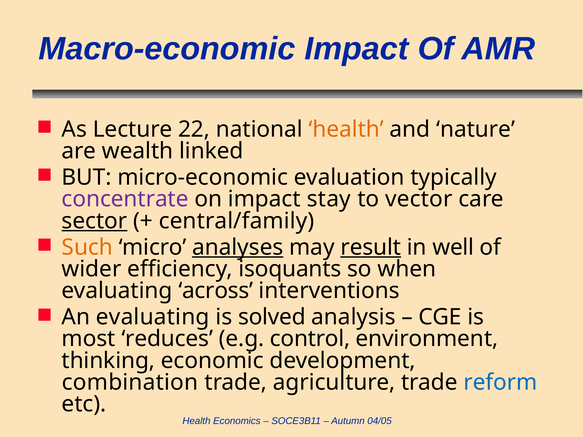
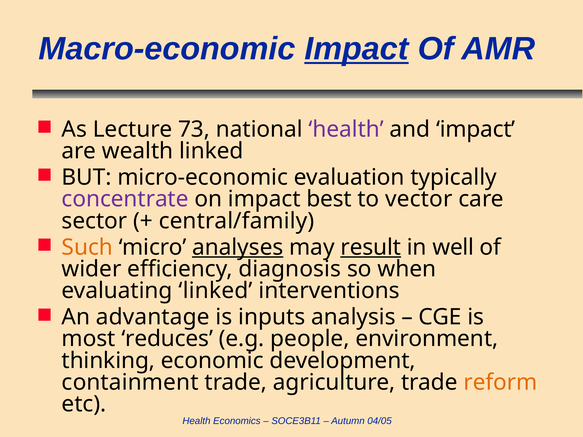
Impact underline: none -> present (357, 49)
22: 22 -> 73 (194, 129)
health colour: orange -> purple (346, 129)
and nature: nature -> impact (476, 129)
stay: stay -> best (329, 199)
sector underline: present -> none (94, 221)
isoquants: isoquants -> diagnosis (290, 269)
evaluating across: across -> linked (216, 291)
An evaluating: evaluating -> advantage (153, 317)
solved: solved -> inputs (272, 317)
control: control -> people (310, 339)
combination: combination -> containment (130, 383)
reform colour: blue -> orange (500, 383)
